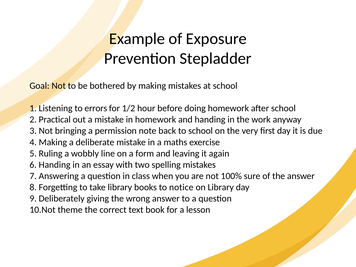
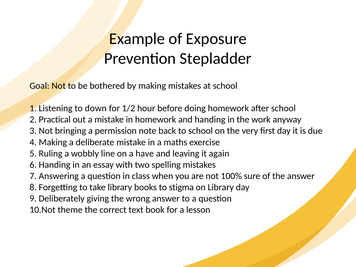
errors: errors -> down (96, 108)
form: form -> have (145, 153)
notice: notice -> stigma (181, 187)
